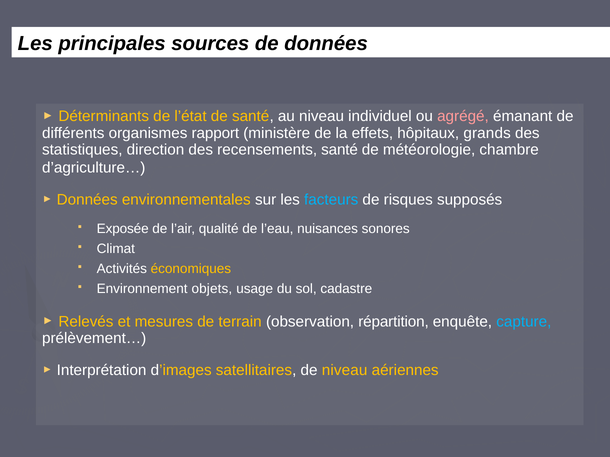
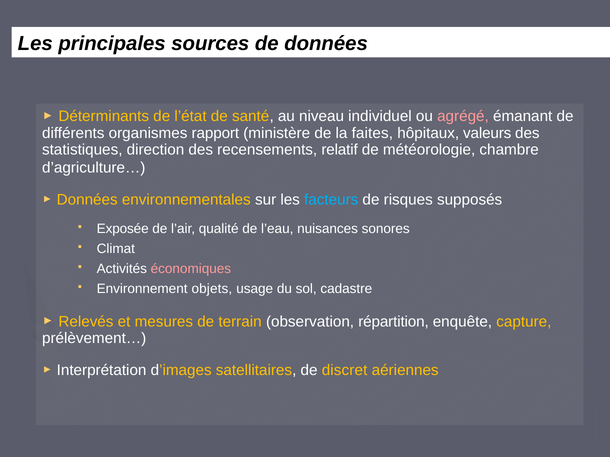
effets: effets -> faites (372, 133)
grands: grands -> valeurs (487, 133)
recensements santé: santé -> relatif (340, 150)
économiques colour: yellow -> pink (191, 269)
capture colour: light blue -> yellow (524, 322)
de niveau: niveau -> discret (345, 370)
